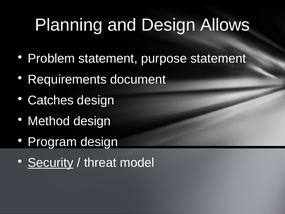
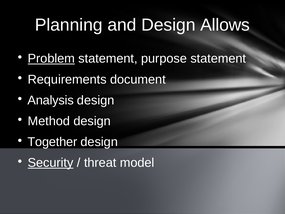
Problem underline: none -> present (51, 58)
Catches: Catches -> Analysis (51, 100)
Program: Program -> Together (52, 142)
